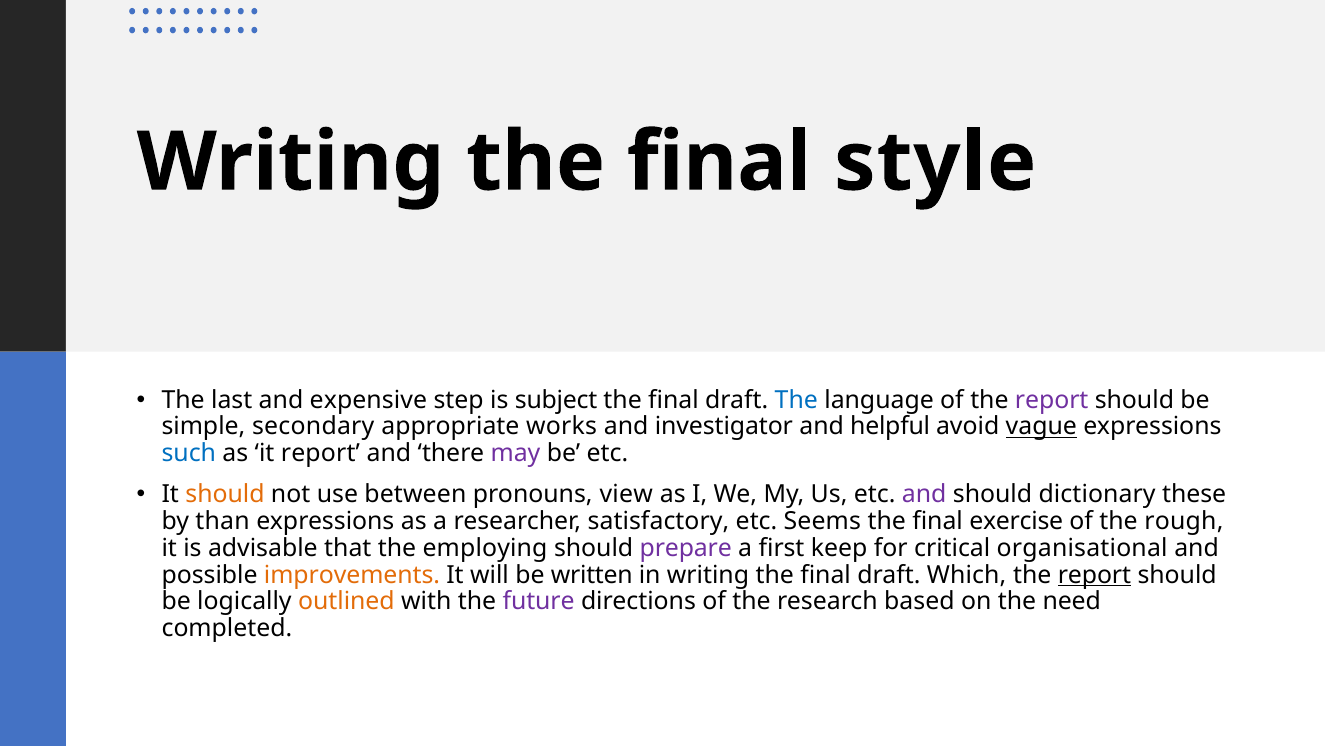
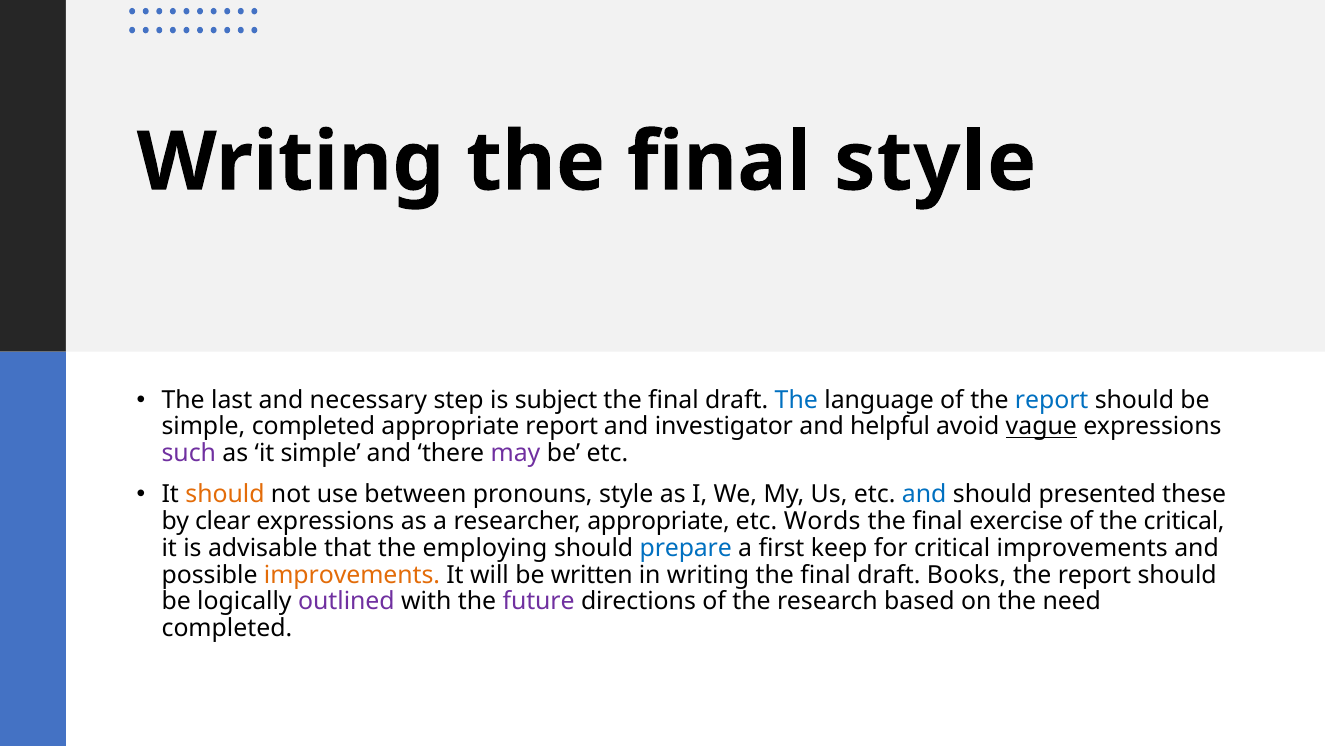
expensive: expensive -> necessary (368, 400)
report colour: purple -> blue (1052, 400)
simple secondary: secondary -> completed (313, 426)
appropriate works: works -> report (562, 426)
such colour: blue -> purple (189, 453)
it report: report -> simple (321, 453)
pronouns view: view -> style (626, 494)
and colour: purple -> blue (924, 494)
dictionary: dictionary -> presented (1097, 494)
than: than -> clear (223, 521)
researcher satisfactory: satisfactory -> appropriate (659, 521)
Seems: Seems -> Words (822, 521)
the rough: rough -> critical (1184, 521)
prepare colour: purple -> blue (686, 548)
critical organisational: organisational -> improvements (1082, 548)
Which: Which -> Books (967, 574)
report underline: present -> none (1094, 574)
outlined colour: orange -> purple (346, 601)
